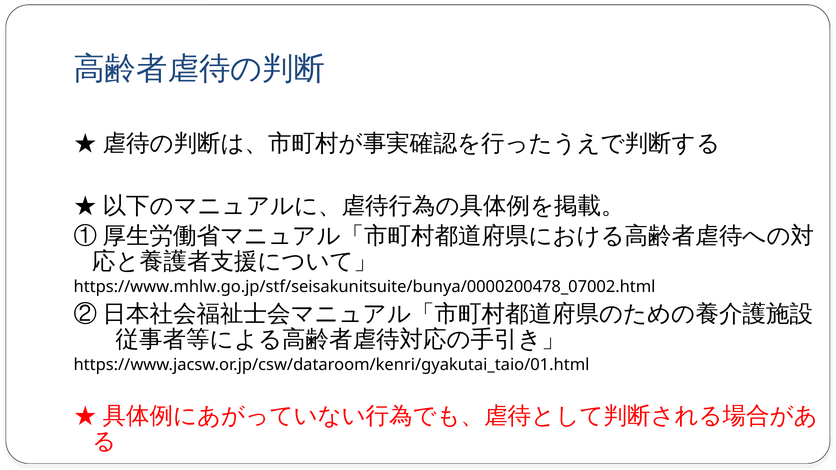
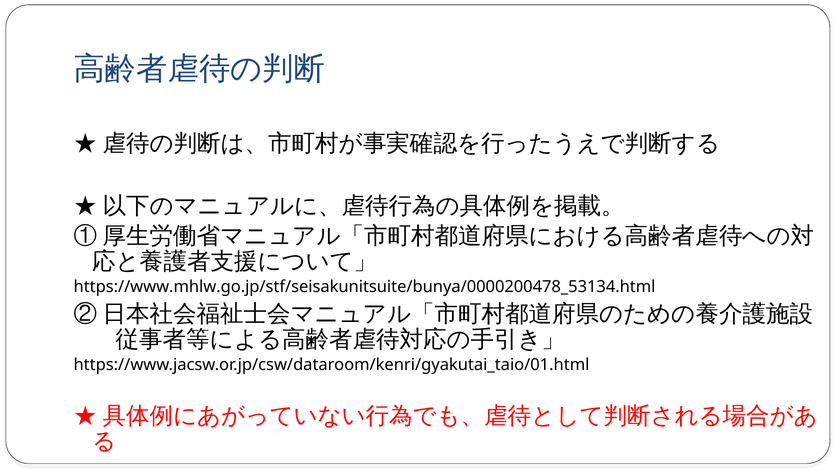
https://www.mhlw.go.jp/stf/seisakunitsuite/bunya/0000200478_07002.html: https://www.mhlw.go.jp/stf/seisakunitsuite/bunya/0000200478_07002.html -> https://www.mhlw.go.jp/stf/seisakunitsuite/bunya/0000200478_53134.html (365, 287)
